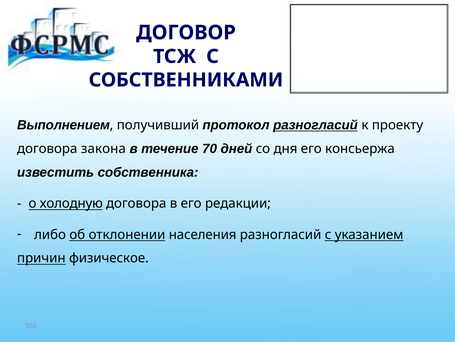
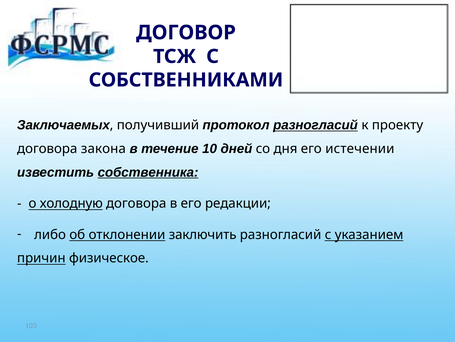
Выполнением: Выполнением -> Заключаемых (63, 125)
70: 70 -> 10 (210, 148)
консьержа: консьержа -> истечении (360, 148)
собственника underline: none -> present (148, 172)
населения: населения -> заключить (203, 234)
